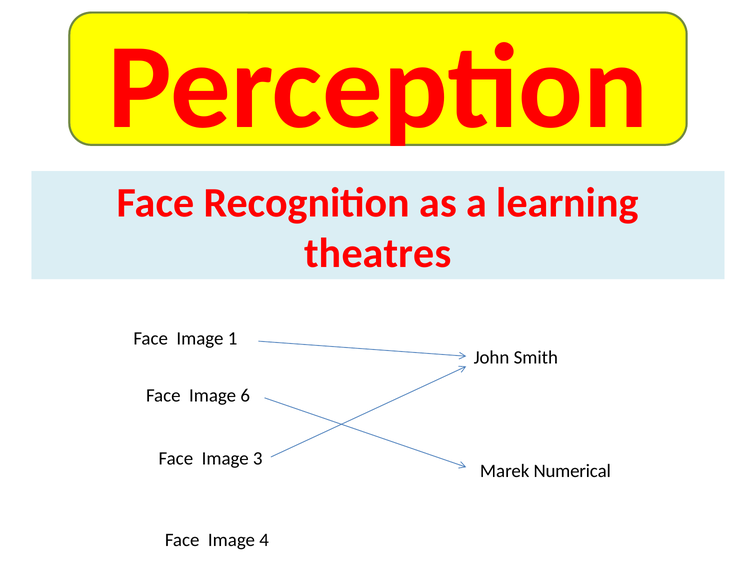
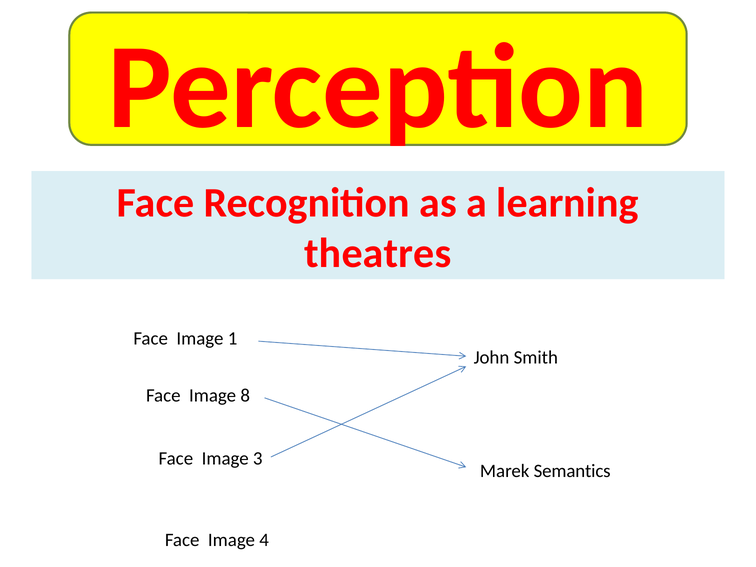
6: 6 -> 8 (245, 395)
Numerical: Numerical -> Semantics (572, 471)
